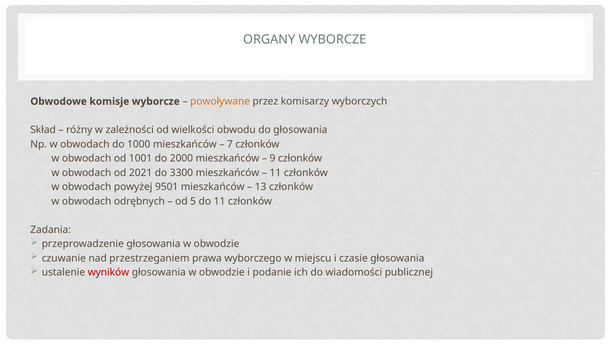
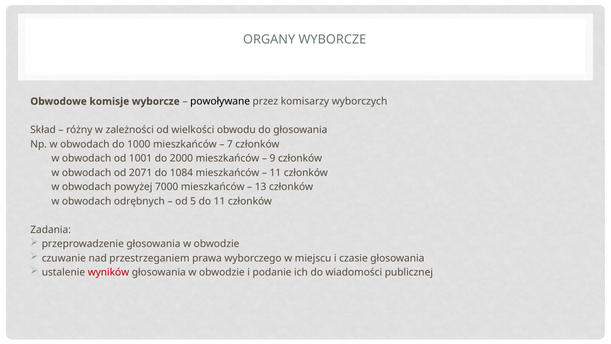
powoływane colour: orange -> black (220, 101)
2021: 2021 -> 2071 (141, 173)
3300: 3300 -> 1084 (181, 173)
9501: 9501 -> 7000 (167, 187)
